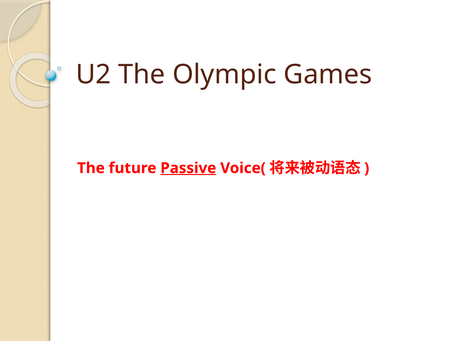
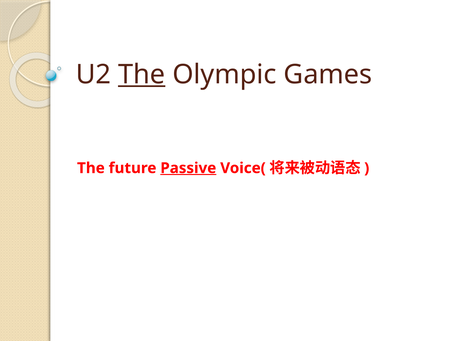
The underline: none -> present (142, 75)
